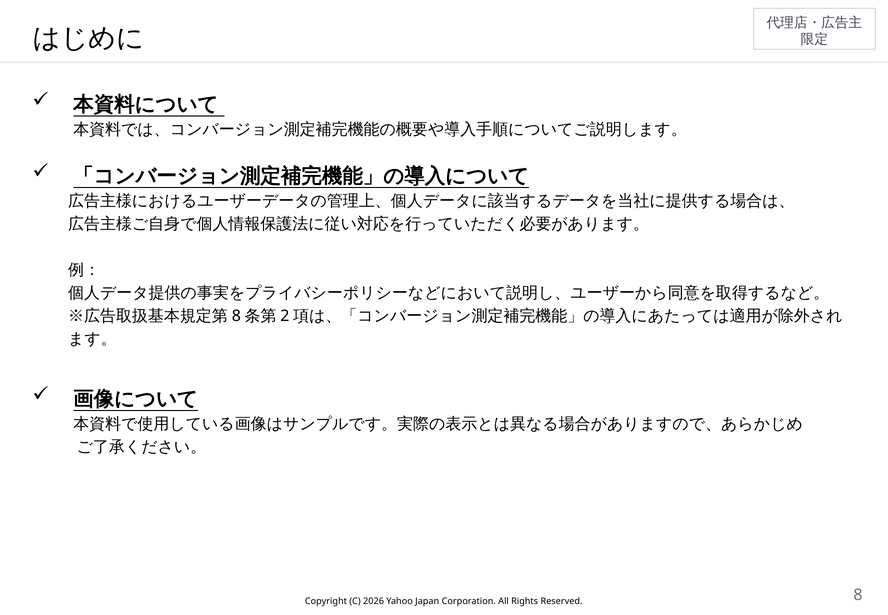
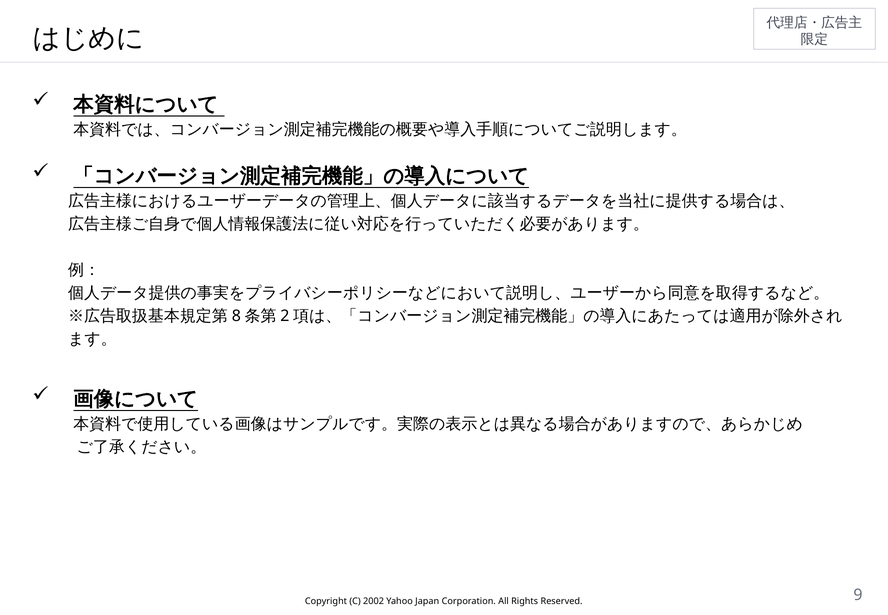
2026: 2026 -> 2002 (374, 601)
8: 8 -> 9 (858, 595)
